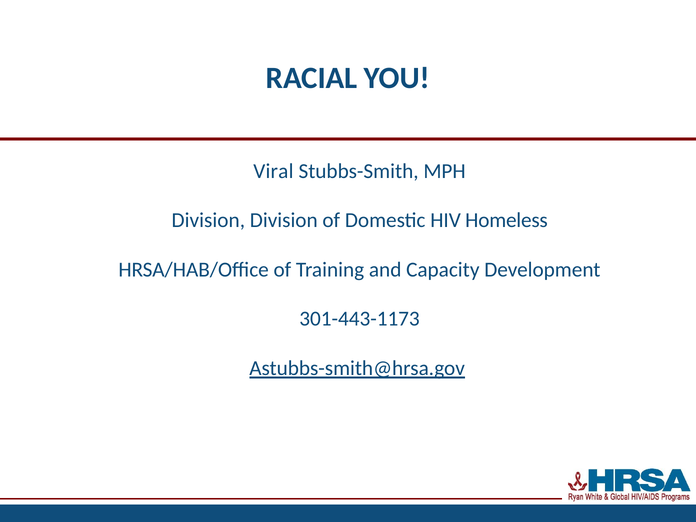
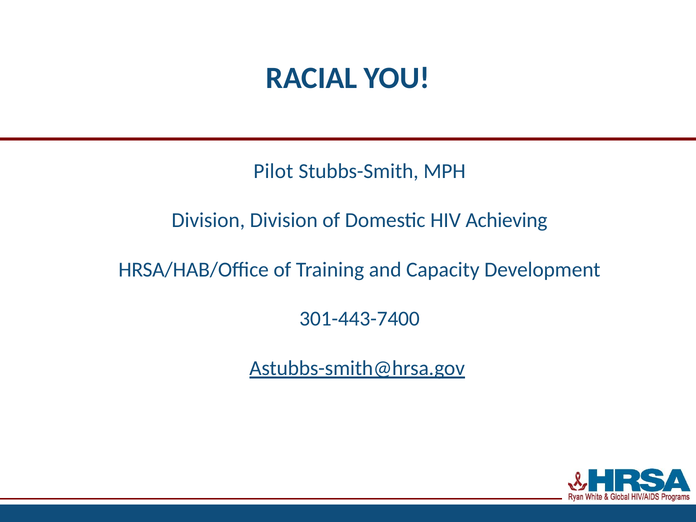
Viral: Viral -> Pilot (273, 171)
Homeless: Homeless -> Achieving (507, 220)
301-443-1173: 301-443-1173 -> 301-443-7400 (360, 319)
